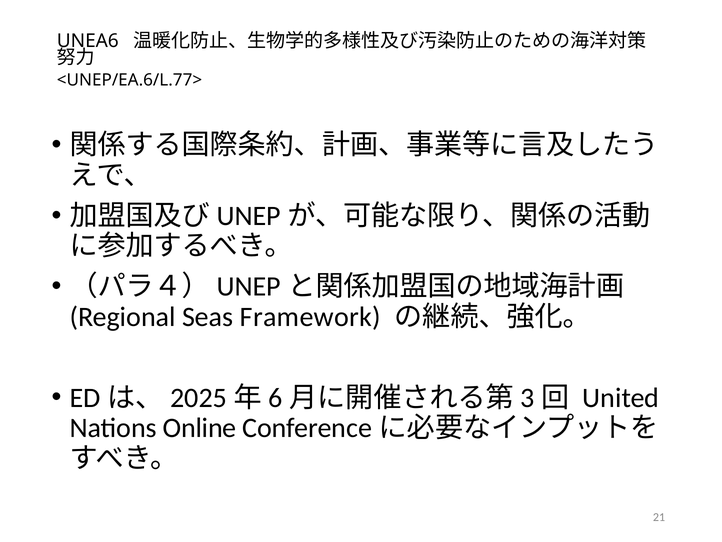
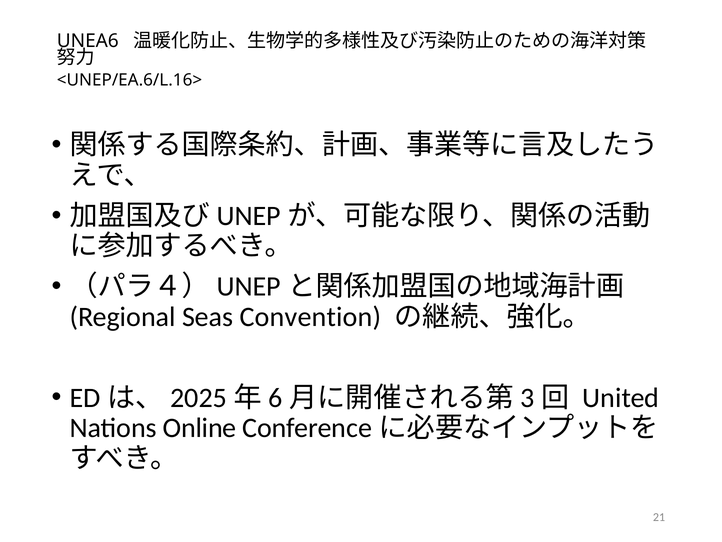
<UNEP/EA.6/L.77>: <UNEP/EA.6/L.77> -> <UNEP/EA.6/L.16> (130, 80)
Framework: Framework -> Convention (310, 317)
